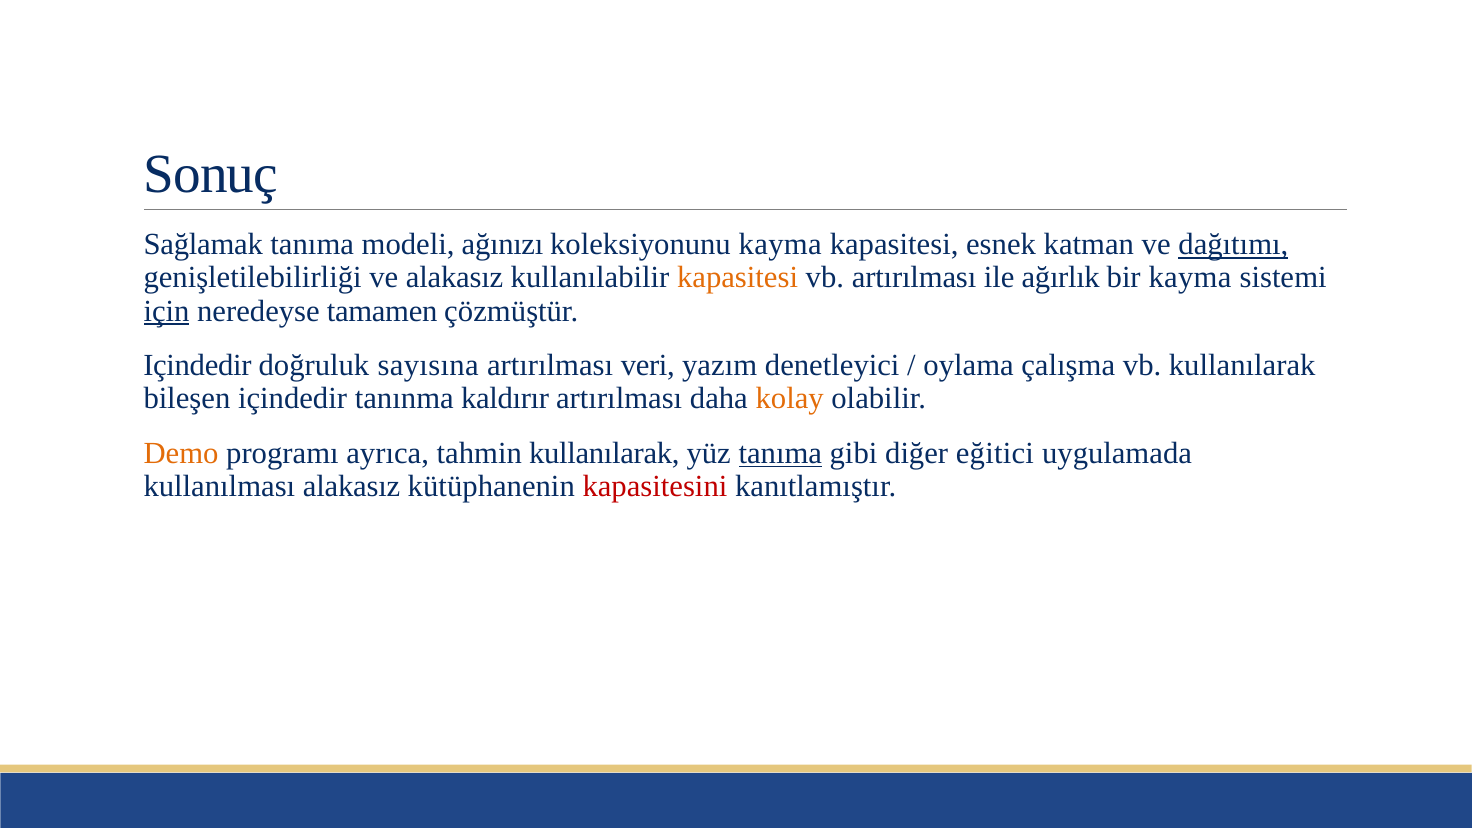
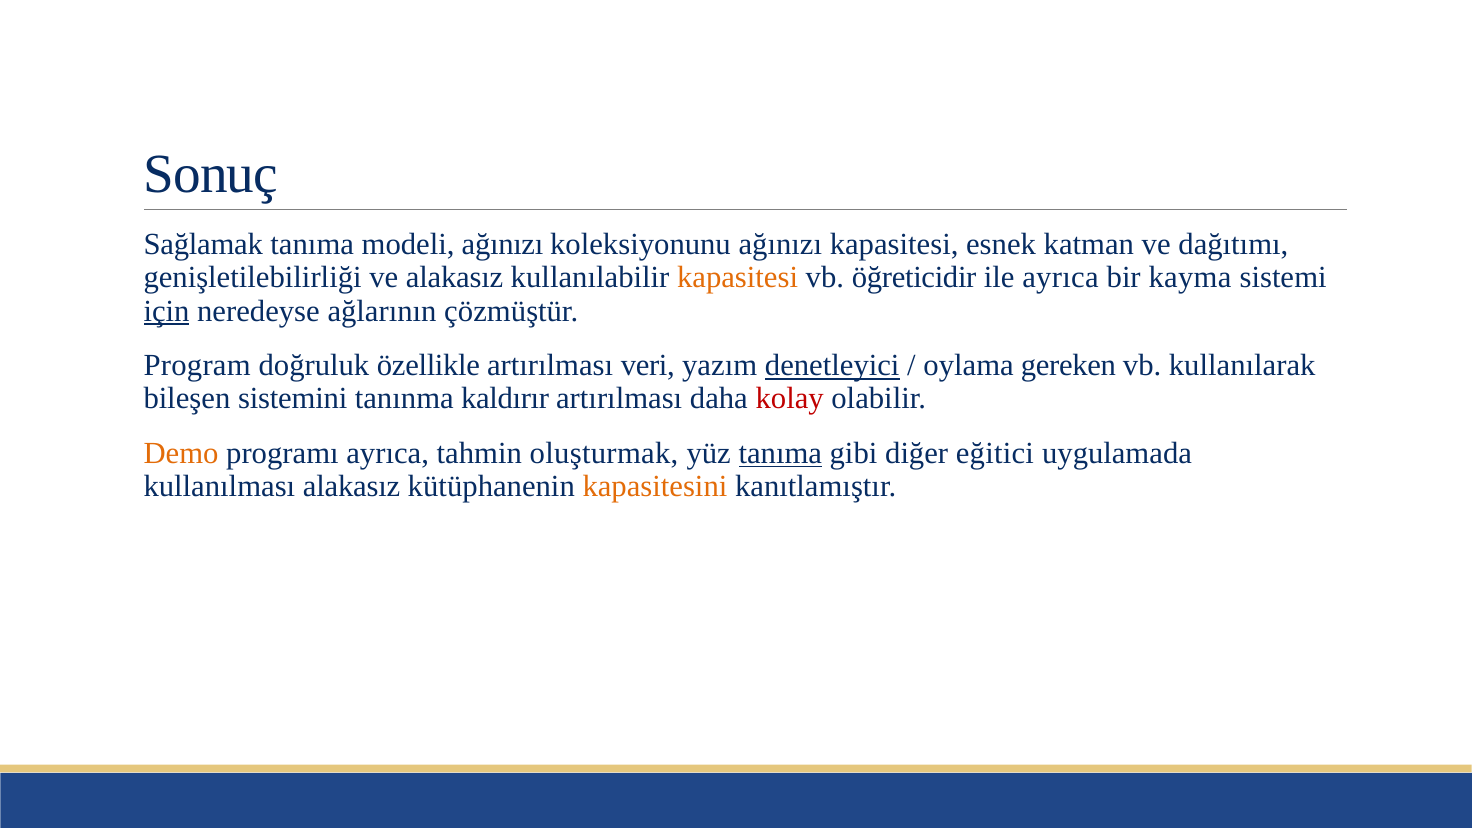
koleksiyonunu kayma: kayma -> ağınızı (780, 245)
dağıtımı underline: present -> none (1233, 245)
vb artırılması: artırılması -> öğreticidir (914, 278)
ile ağırlık: ağırlık -> ayrıca (1060, 278)
tamamen: tamamen -> ağlarının (382, 311)
Içindedir: Içindedir -> Program (197, 366)
sayısına: sayısına -> özellikle (428, 366)
denetleyici underline: none -> present (832, 366)
çalışma: çalışma -> gereken (1068, 366)
bileşen içindedir: içindedir -> sistemini (293, 399)
kolay colour: orange -> red (790, 399)
tahmin kullanılarak: kullanılarak -> oluşturmak (604, 453)
kapasitesini colour: red -> orange (655, 486)
